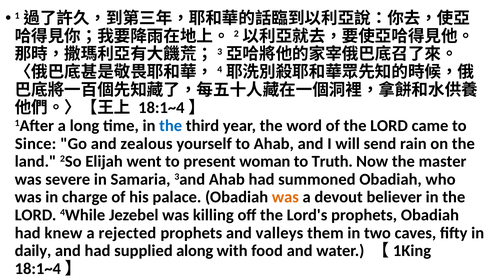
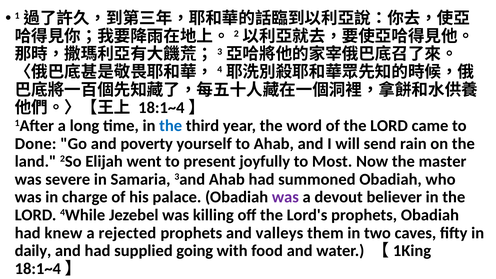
Since: Since -> Done (36, 144)
zealous: zealous -> poverty (147, 144)
woman: woman -> joyfully (265, 161)
Truth: Truth -> Most (332, 161)
was colour: orange -> purple (285, 197)
along: along -> going (195, 251)
